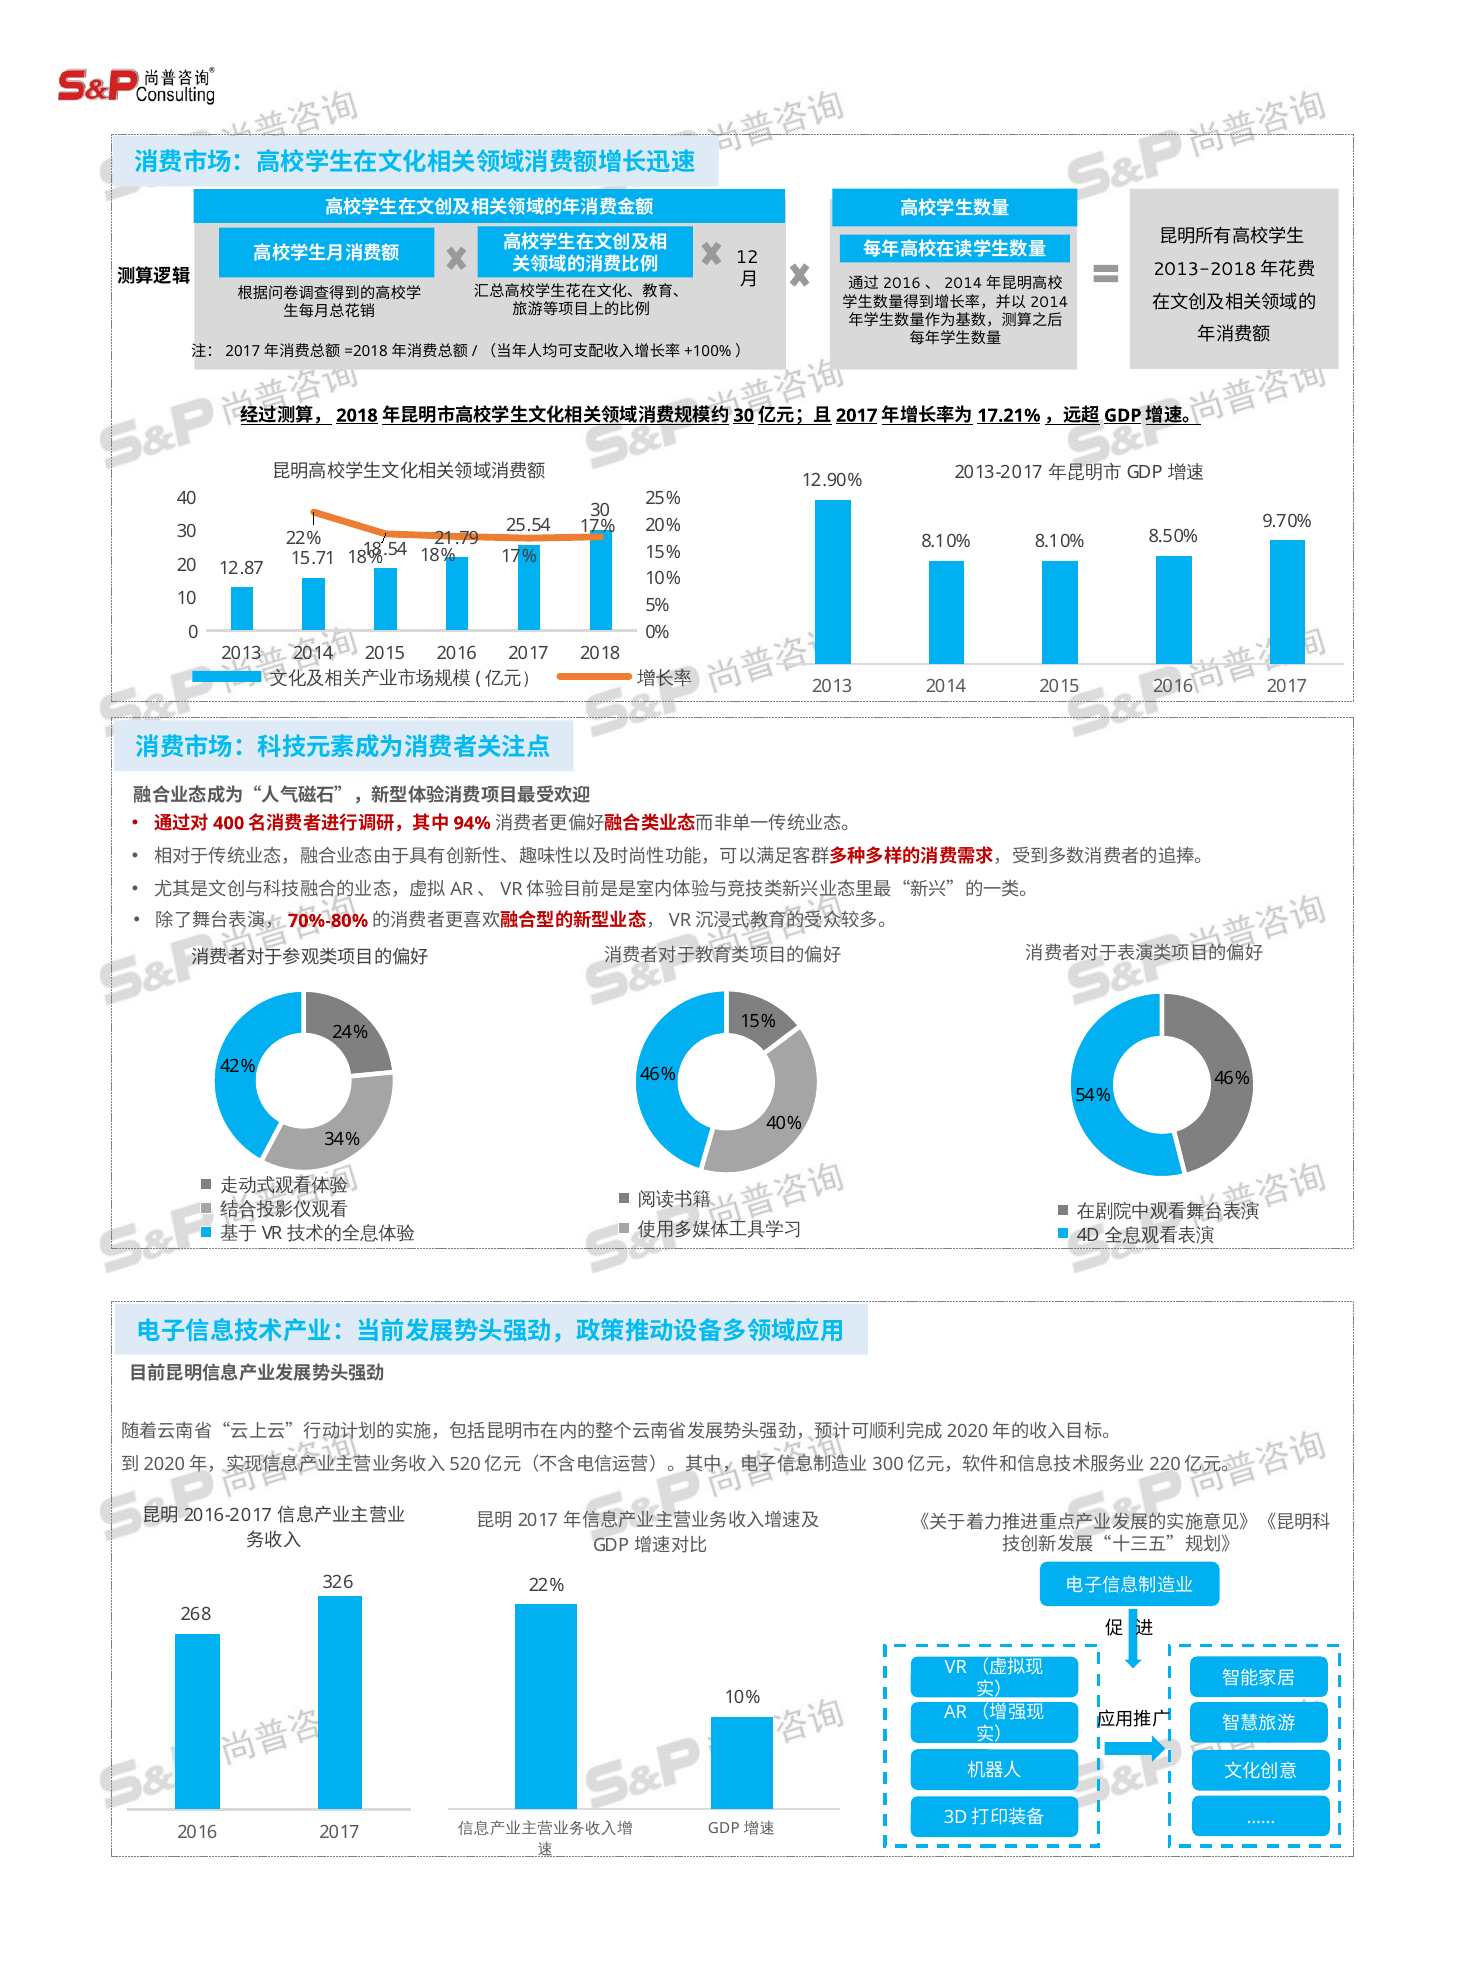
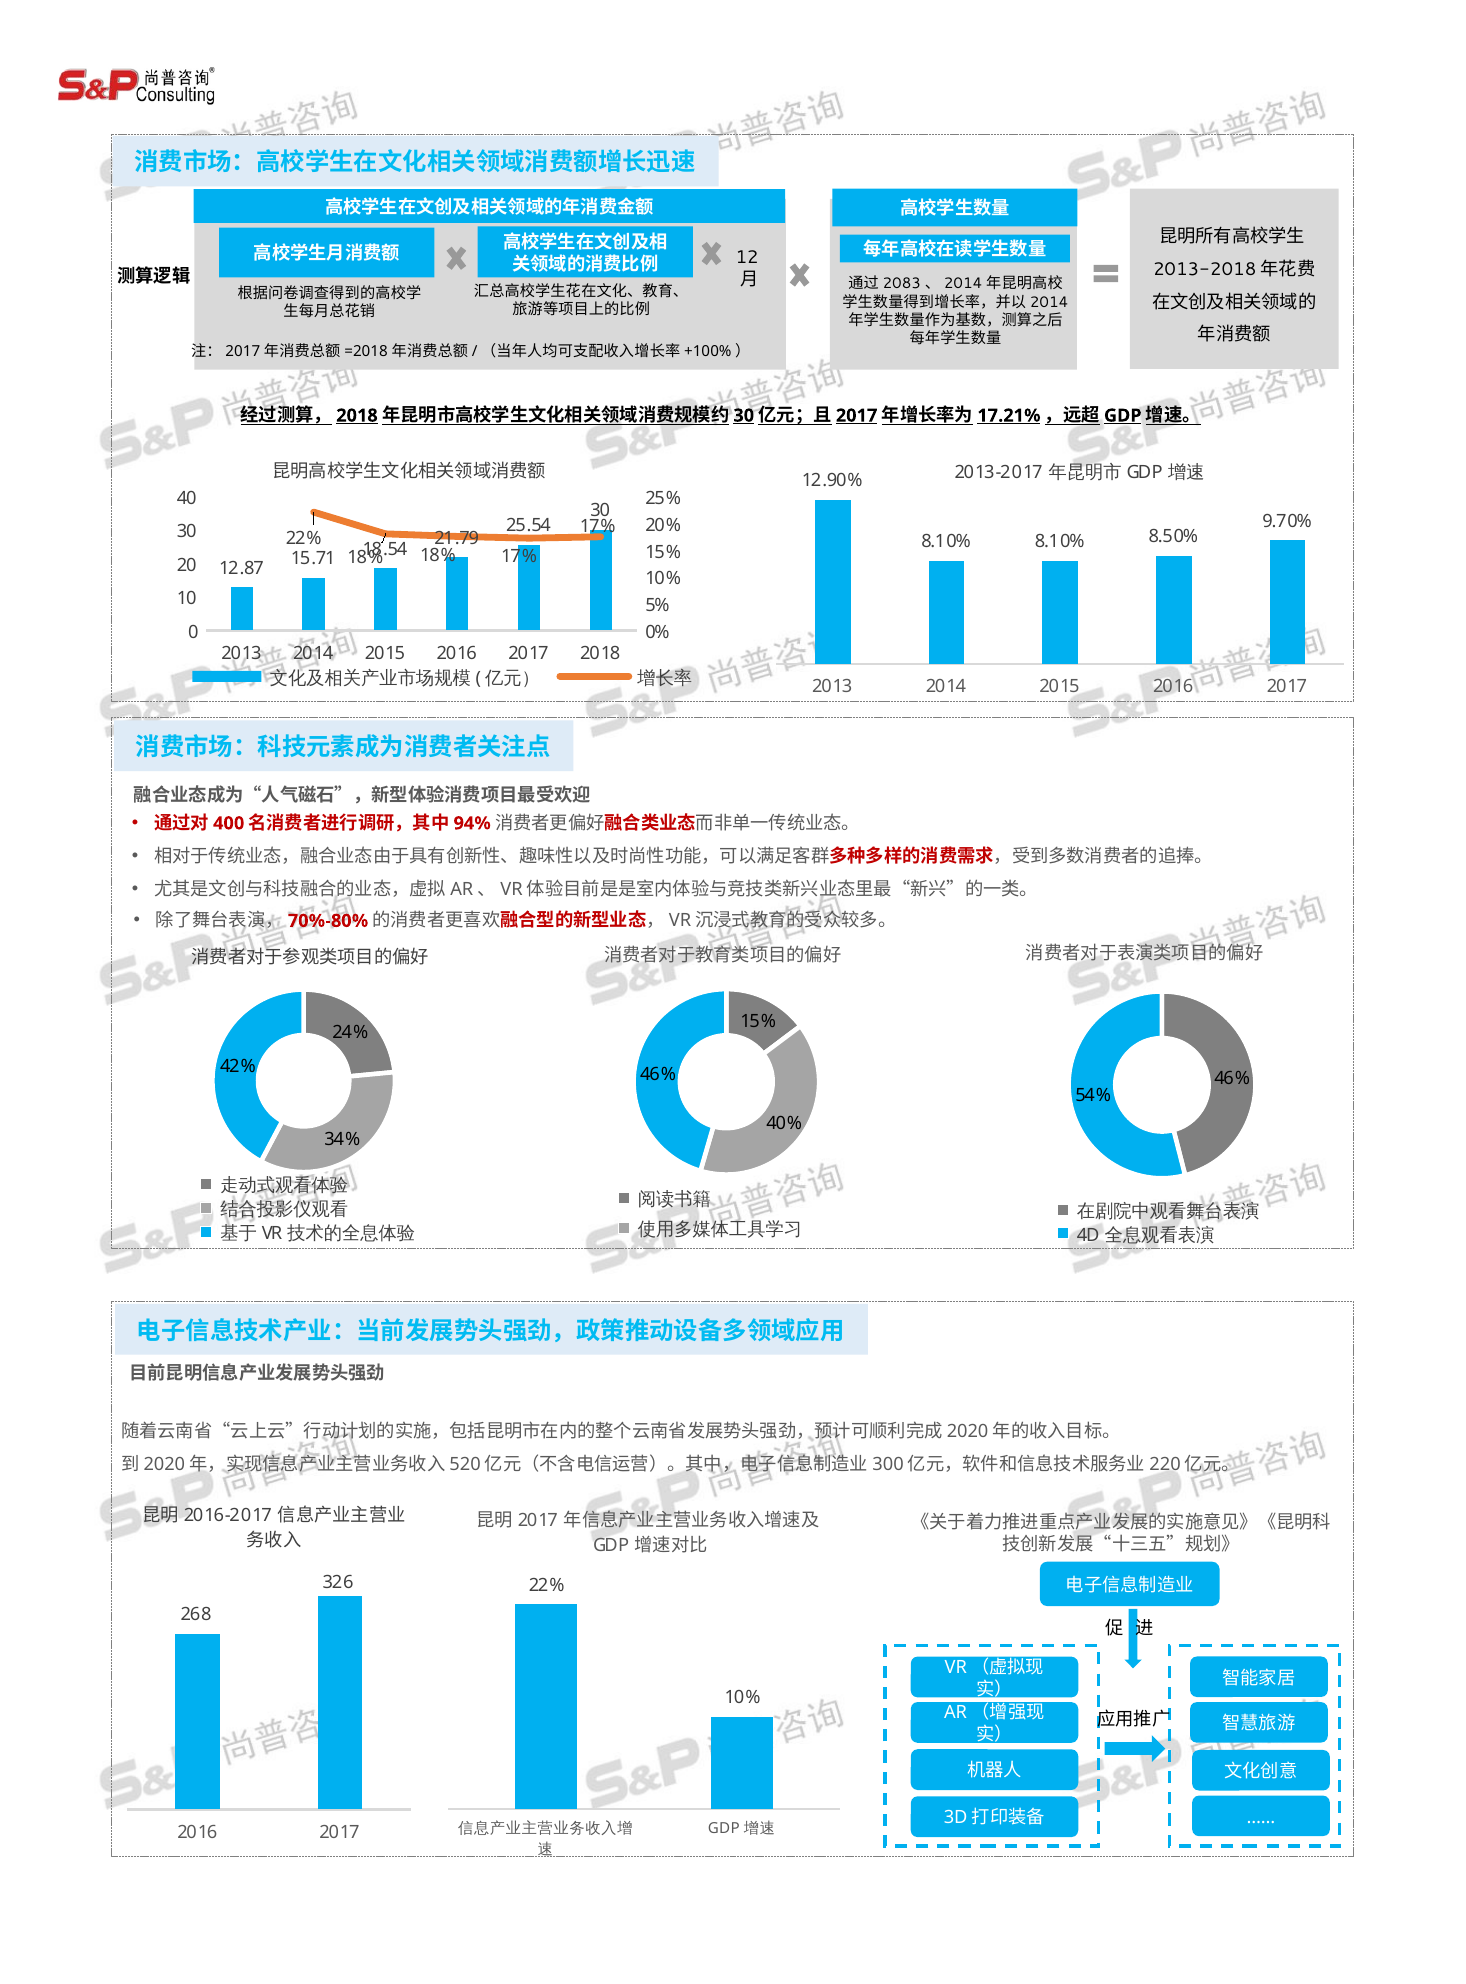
2016: 2016 -> 2083 (902, 284)
